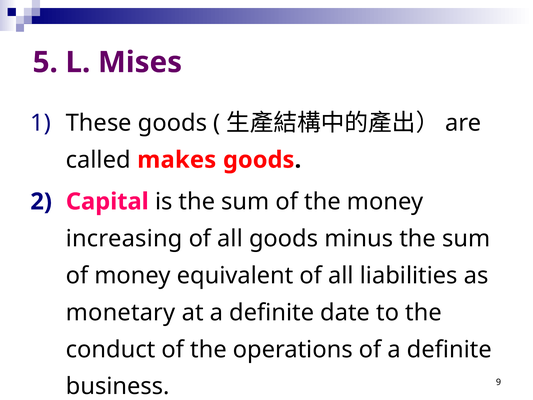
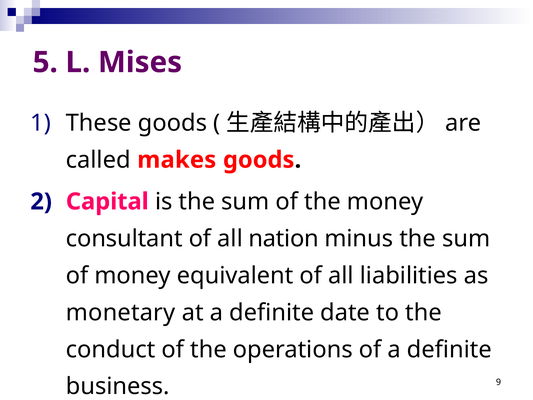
increasing: increasing -> consultant (124, 238)
all goods: goods -> nation (284, 238)
